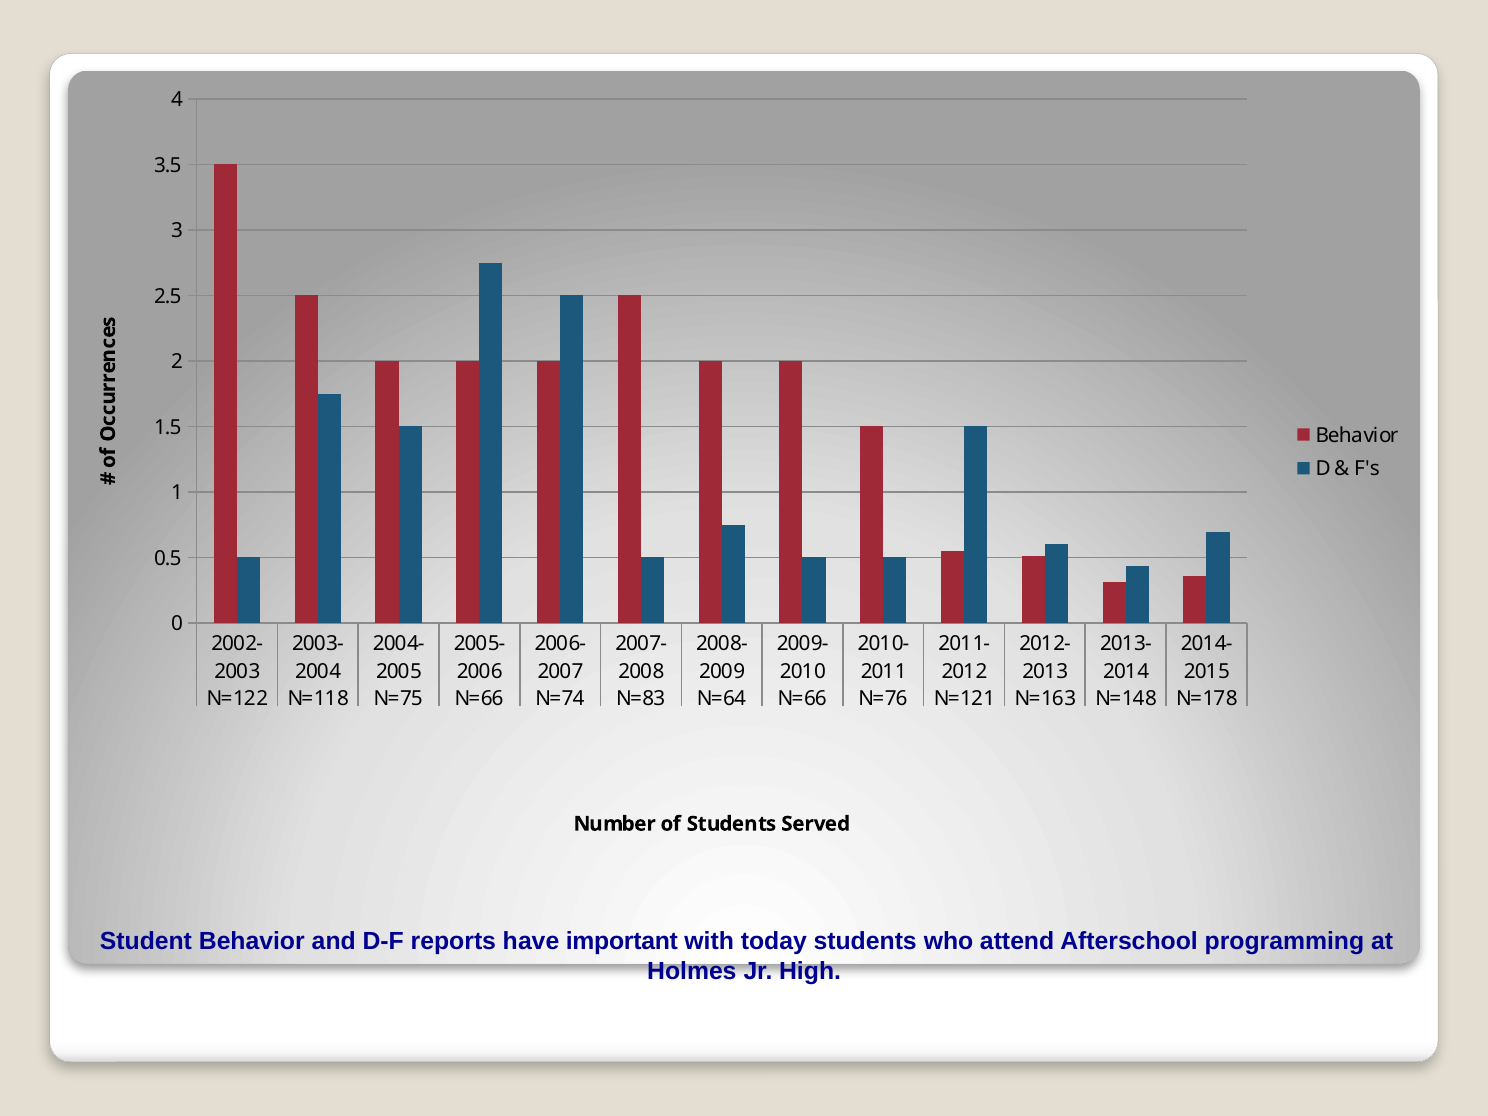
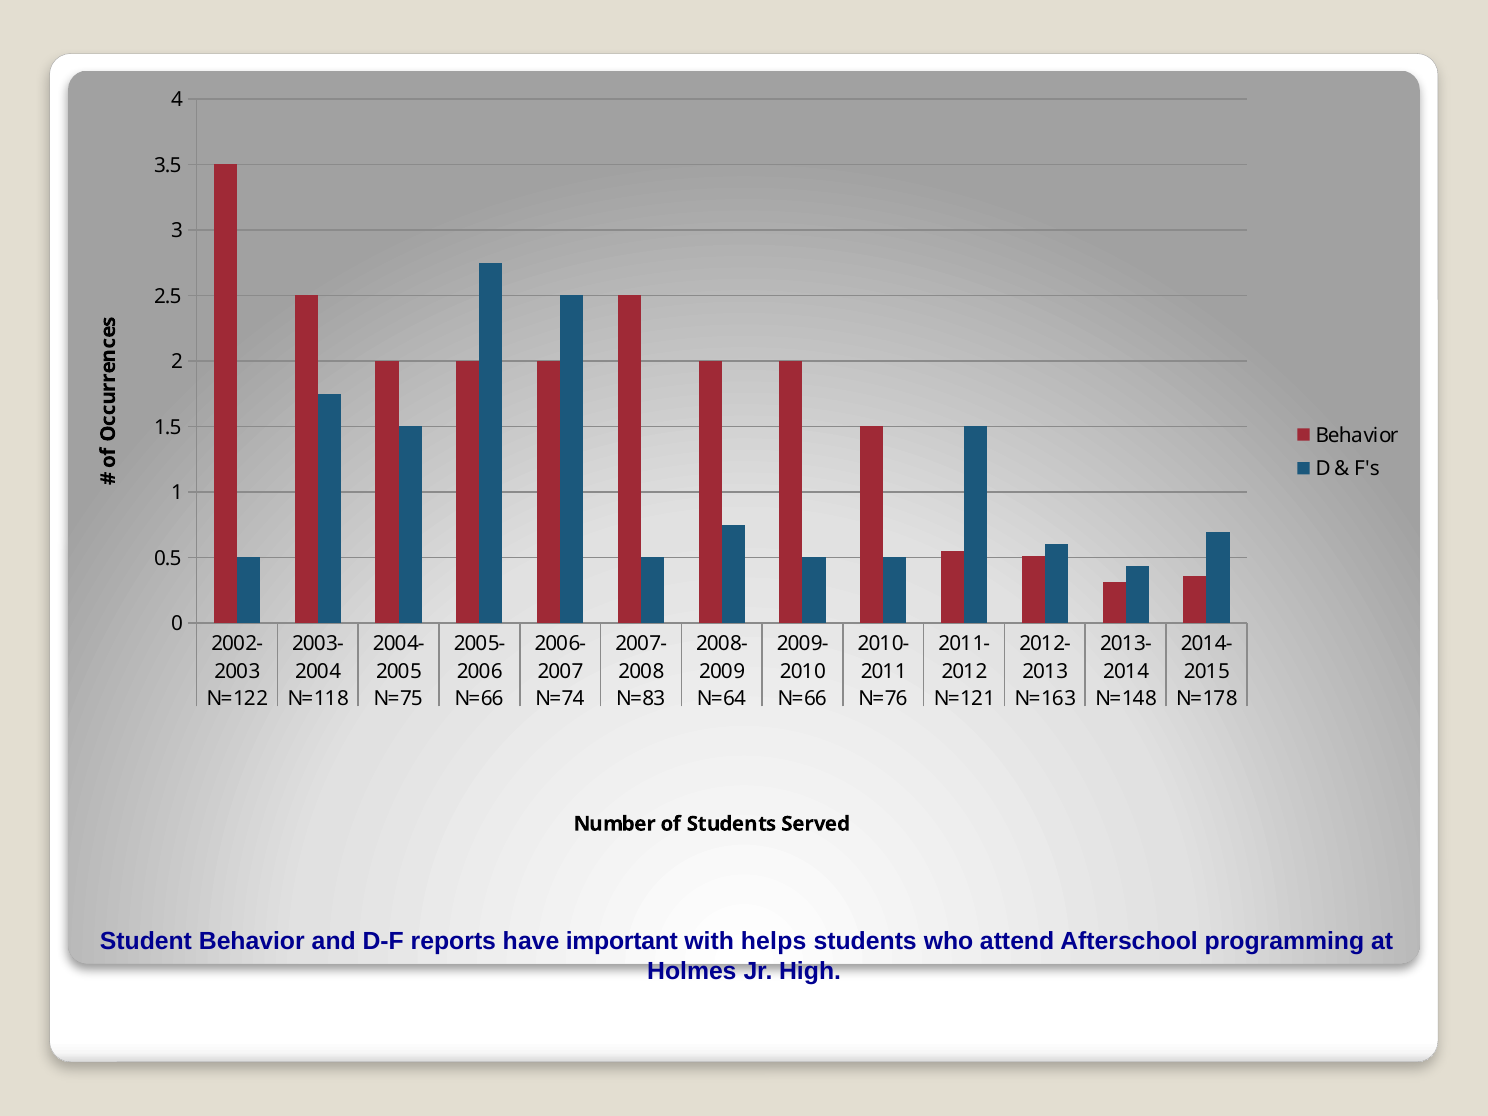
today: today -> helps (774, 941)
